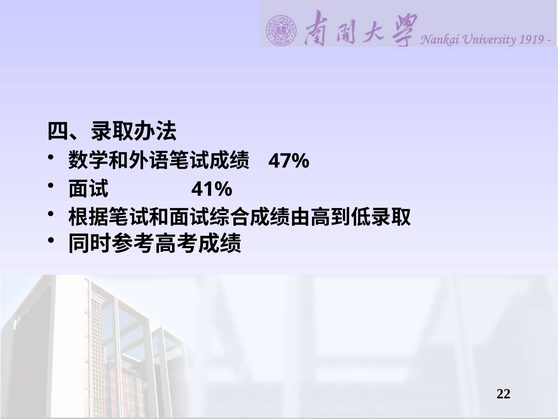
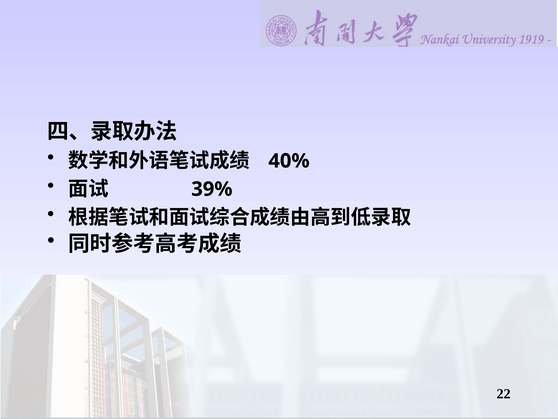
47%: 47% -> 40% (289, 161)
41%: 41% -> 39% (212, 189)
